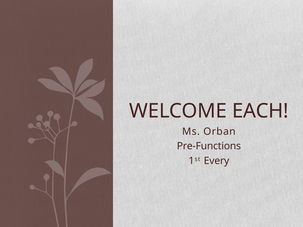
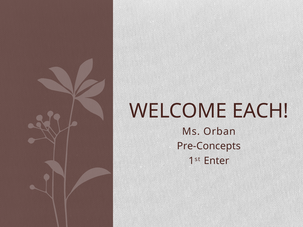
Pre-Functions: Pre-Functions -> Pre-Concepts (209, 146)
Every: Every -> Enter (216, 161)
